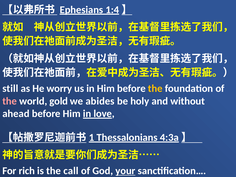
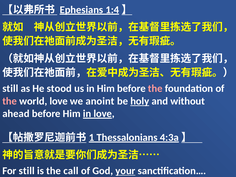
worry: worry -> stood (59, 89)
the colour: yellow -> pink (155, 89)
world gold: gold -> love (59, 101)
abides: abides -> anoint (100, 101)
holy underline: none -> present (140, 101)
For rich: rich -> still (27, 171)
